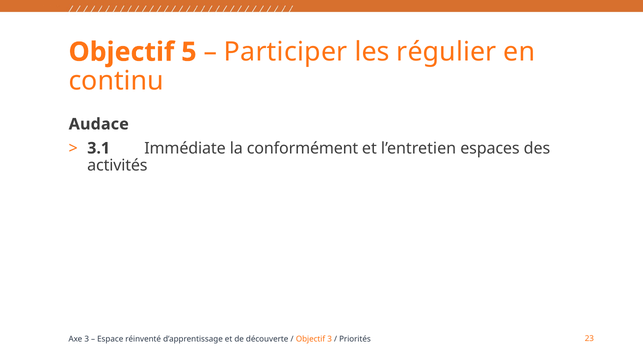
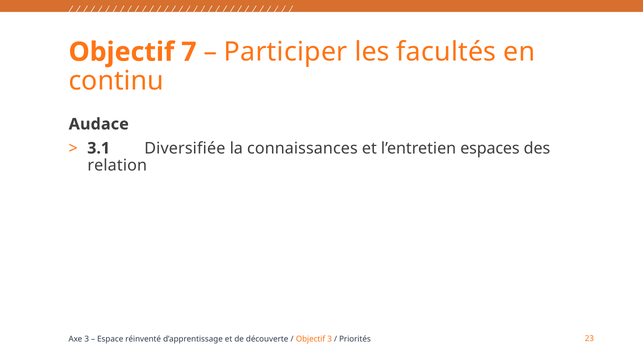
5: 5 -> 7 (189, 52)
régulier: régulier -> facultés (446, 52)
Immédiate: Immédiate -> Diversifiée (185, 148)
conformément: conformément -> connaissances (302, 148)
activités: activités -> relation (117, 165)
